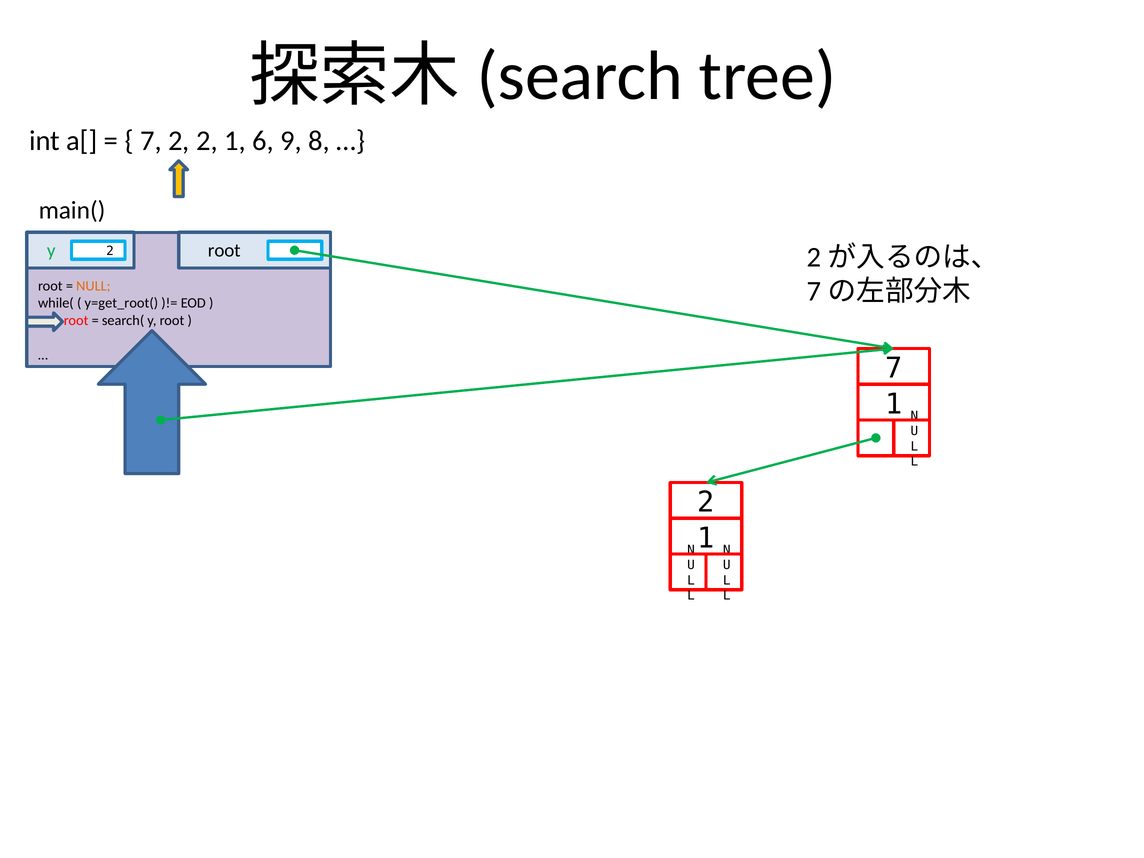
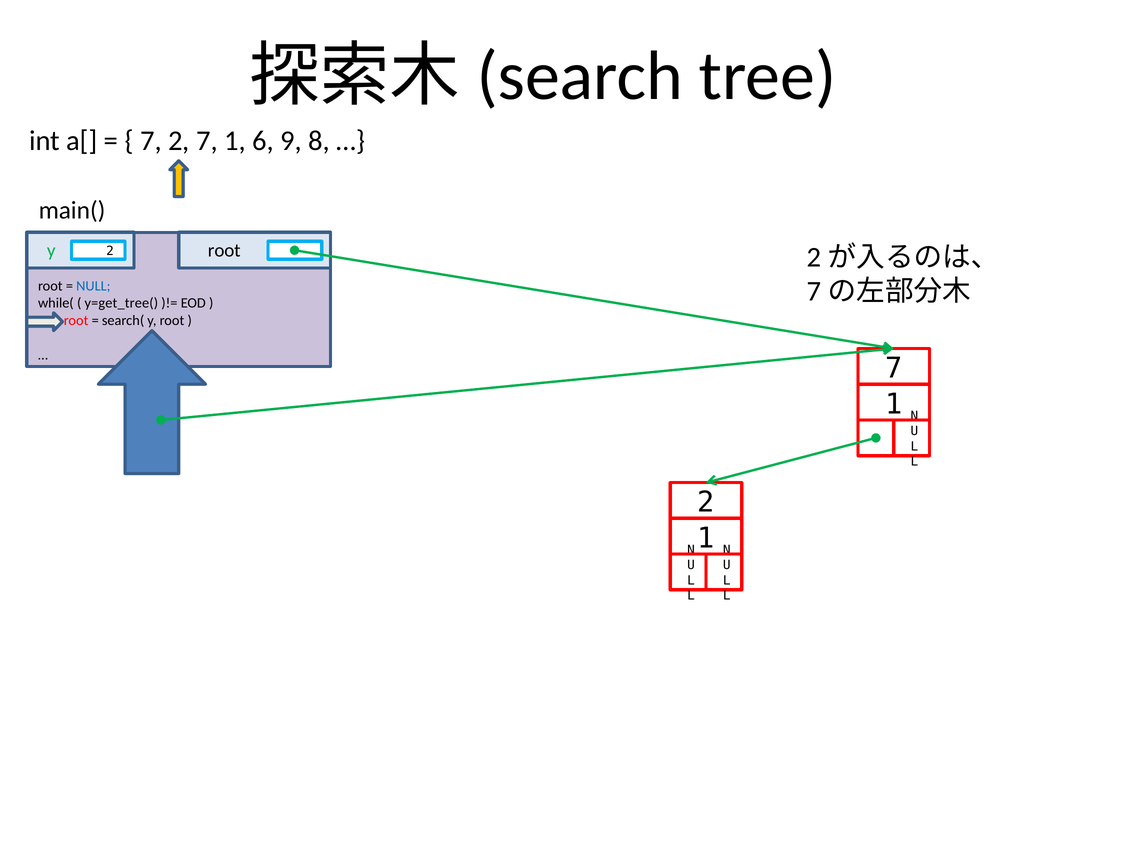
2 2: 2 -> 7 (207, 141)
NULL colour: orange -> blue (93, 286)
y=get_root(: y=get_root( -> y=get_tree( (121, 303)
